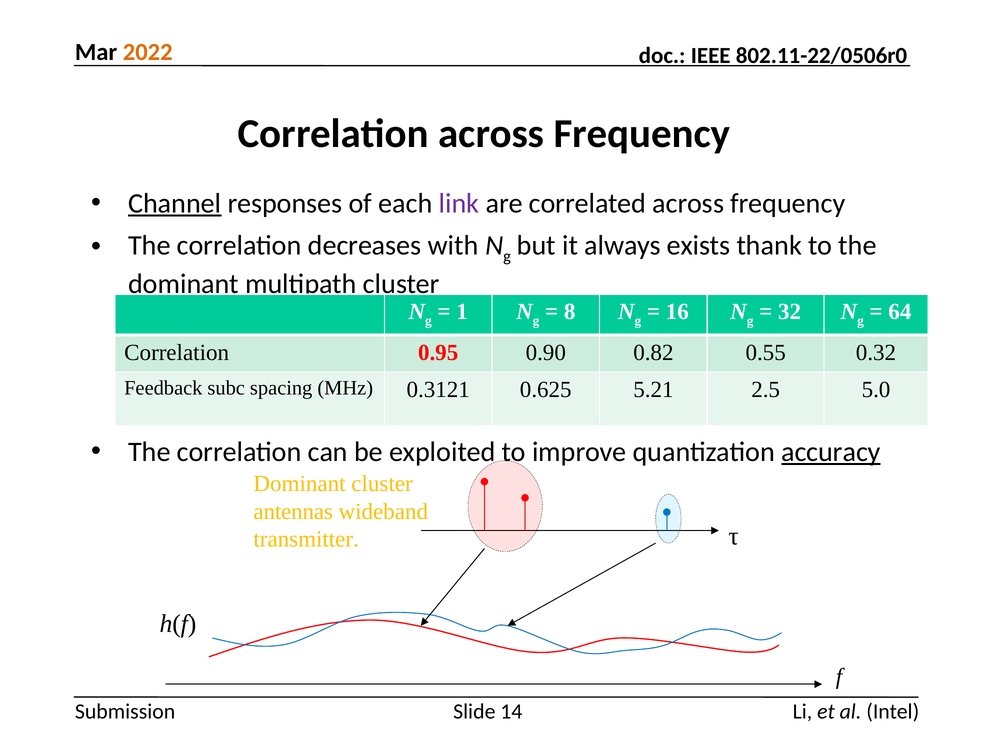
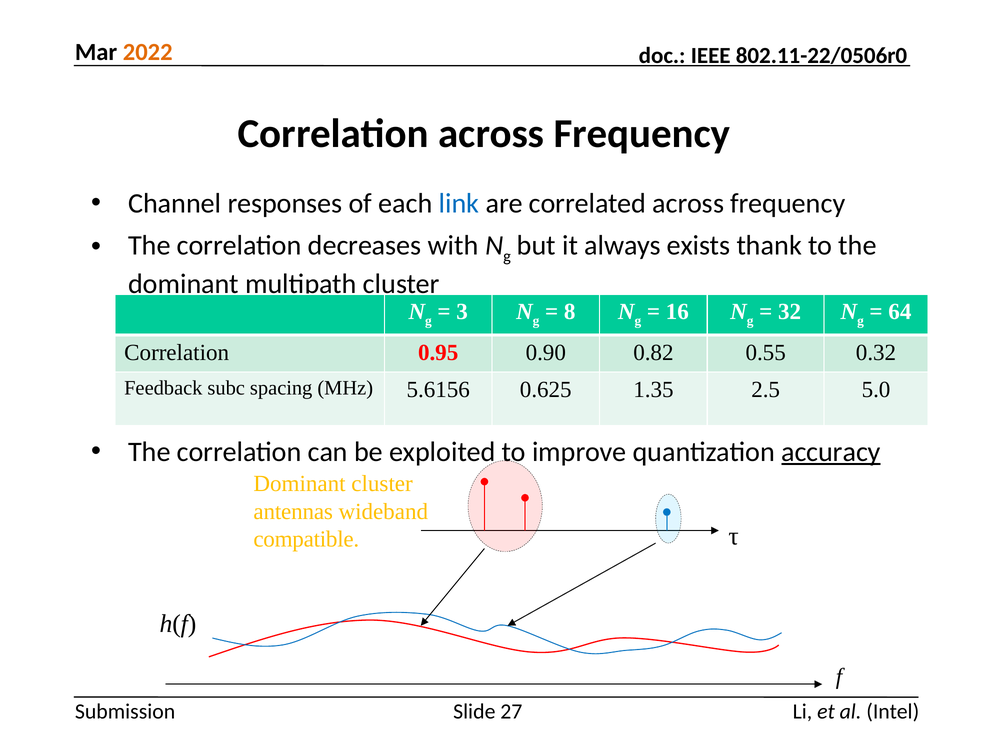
Channel underline: present -> none (175, 203)
link colour: purple -> blue (459, 203)
1: 1 -> 3 (462, 312)
0.3121: 0.3121 -> 5.6156 (438, 390)
5.21: 5.21 -> 1.35 (653, 390)
transmitter: transmitter -> compatible (306, 539)
14: 14 -> 27 (511, 711)
